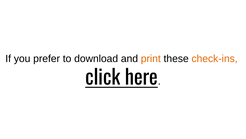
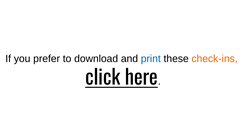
print colour: orange -> blue (151, 58)
